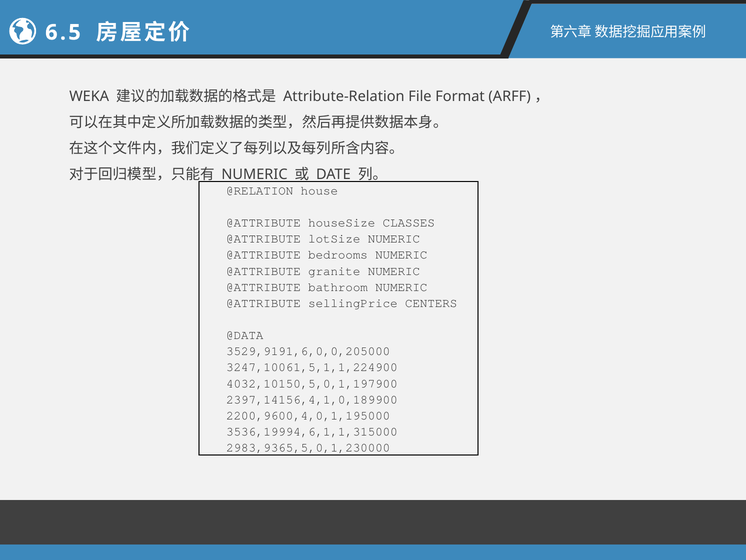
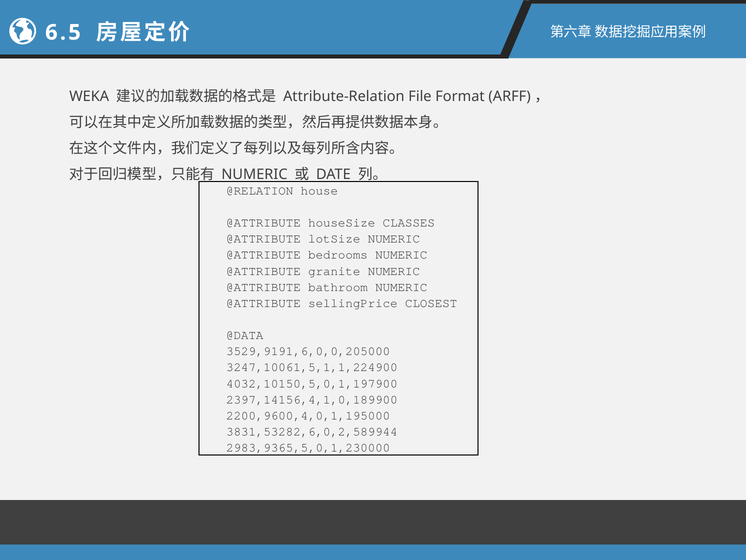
CENTERS: CENTERS -> CLOSEST (431, 303)
3536,19994,6,1,1,315000: 3536,19994,6,1,1,315000 -> 3831,53282,6,0,2,589944 (312, 431)
